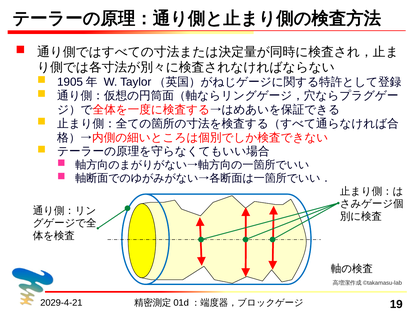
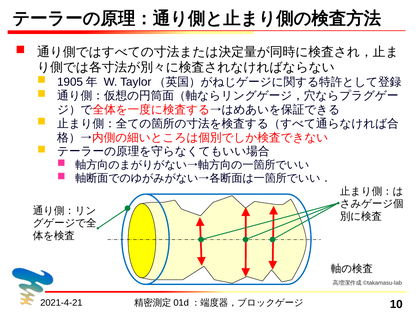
2029-4-21: 2029-4-21 -> 2021-4-21 (61, 303)
19: 19 -> 10 (396, 305)
